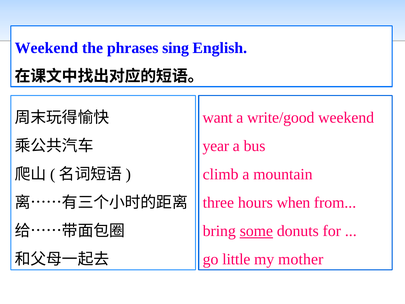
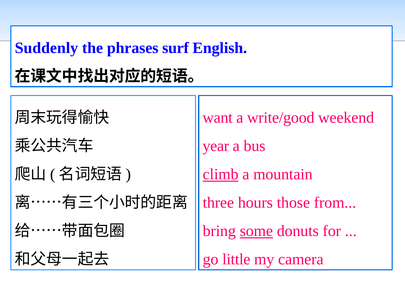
Weekend: Weekend -> Suddenly (46, 48)
sing: sing -> surf (176, 48)
climb underline: none -> present (221, 174)
when: when -> those (293, 202)
mother: mother -> camera (301, 259)
